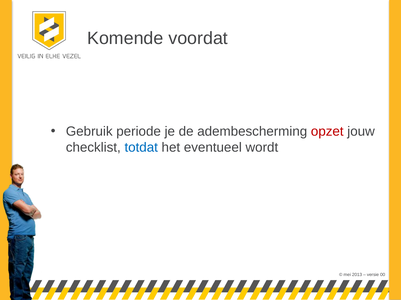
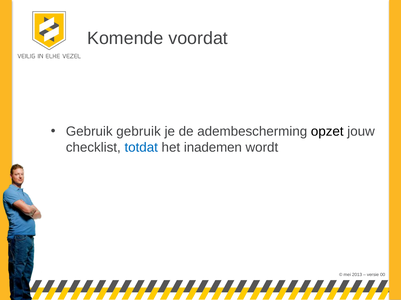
Gebruik periode: periode -> gebruik (139, 132)
opzet colour: red -> black (327, 132)
eventueel: eventueel -> inademen (213, 148)
